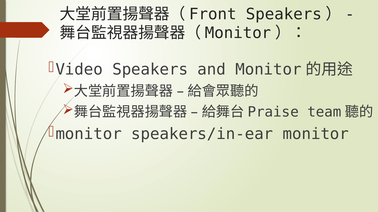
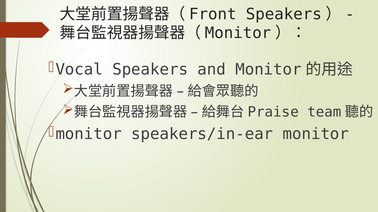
Video: Video -> Vocal (79, 70)
